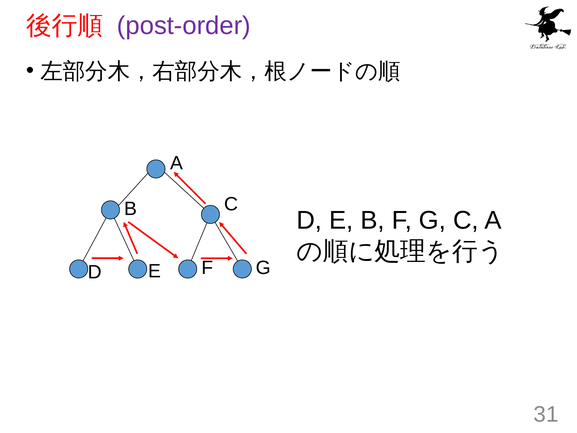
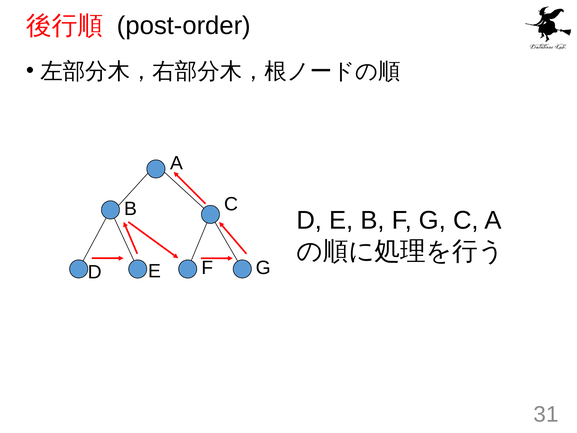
post-order colour: purple -> black (184, 26)
